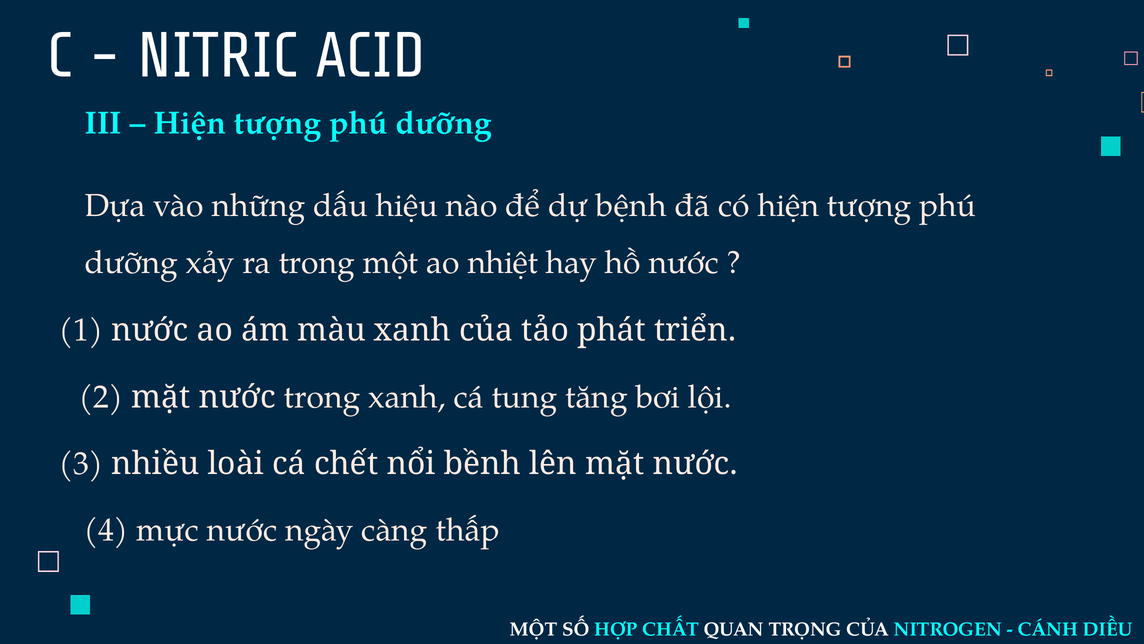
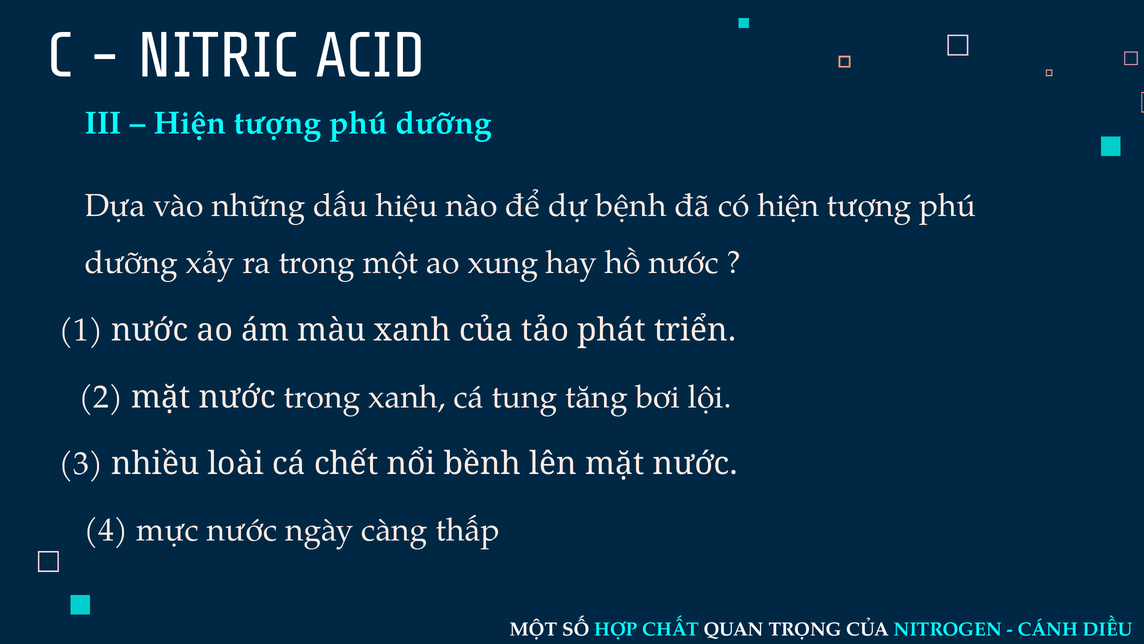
nhiệt: nhiệt -> xung (503, 263)
